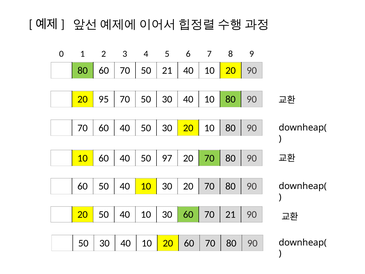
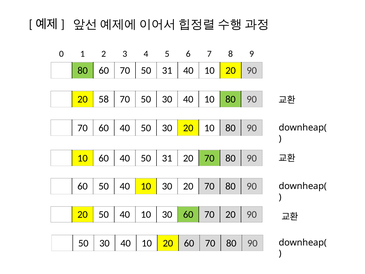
70 50 21: 21 -> 31 (167, 70)
95: 95 -> 58 (104, 99)
40 50 97: 97 -> 31 (167, 158)
70 21: 21 -> 20 (230, 214)
